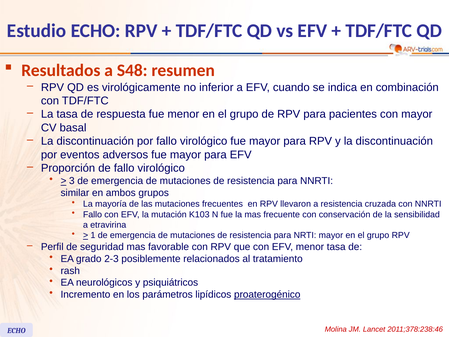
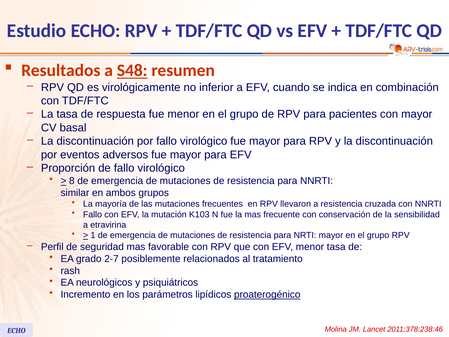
S48 underline: none -> present (132, 70)
3: 3 -> 8 (72, 181)
2-3: 2-3 -> 2-7 (111, 259)
